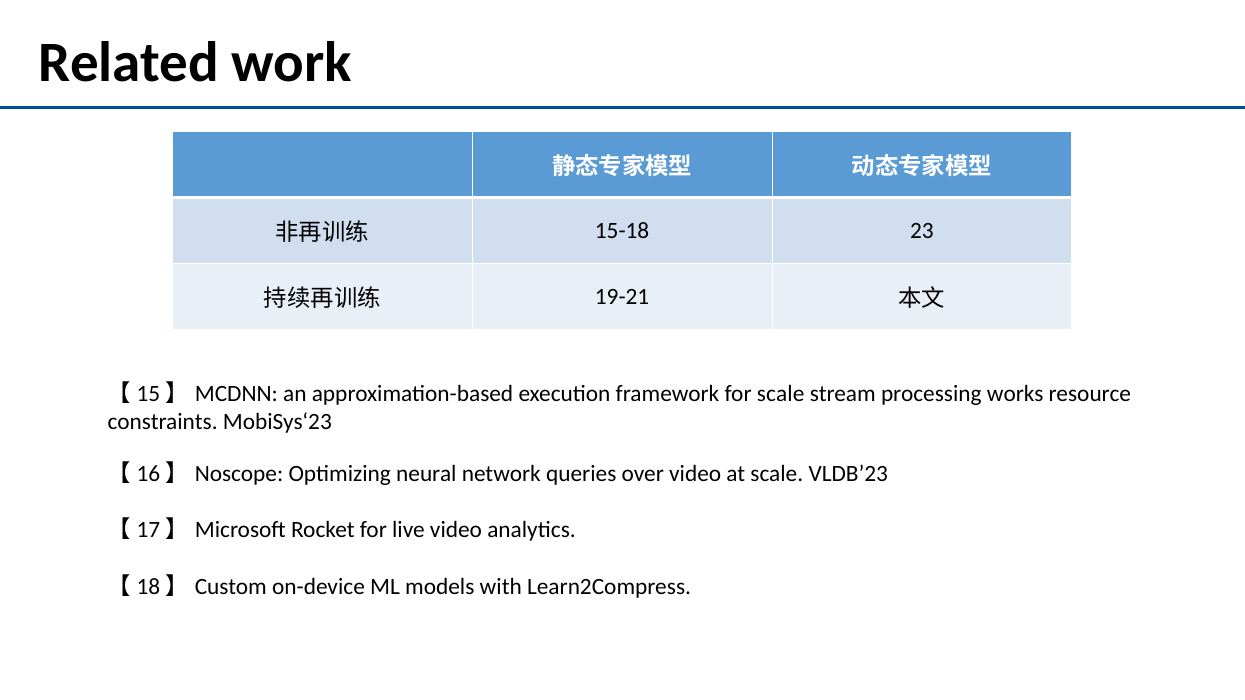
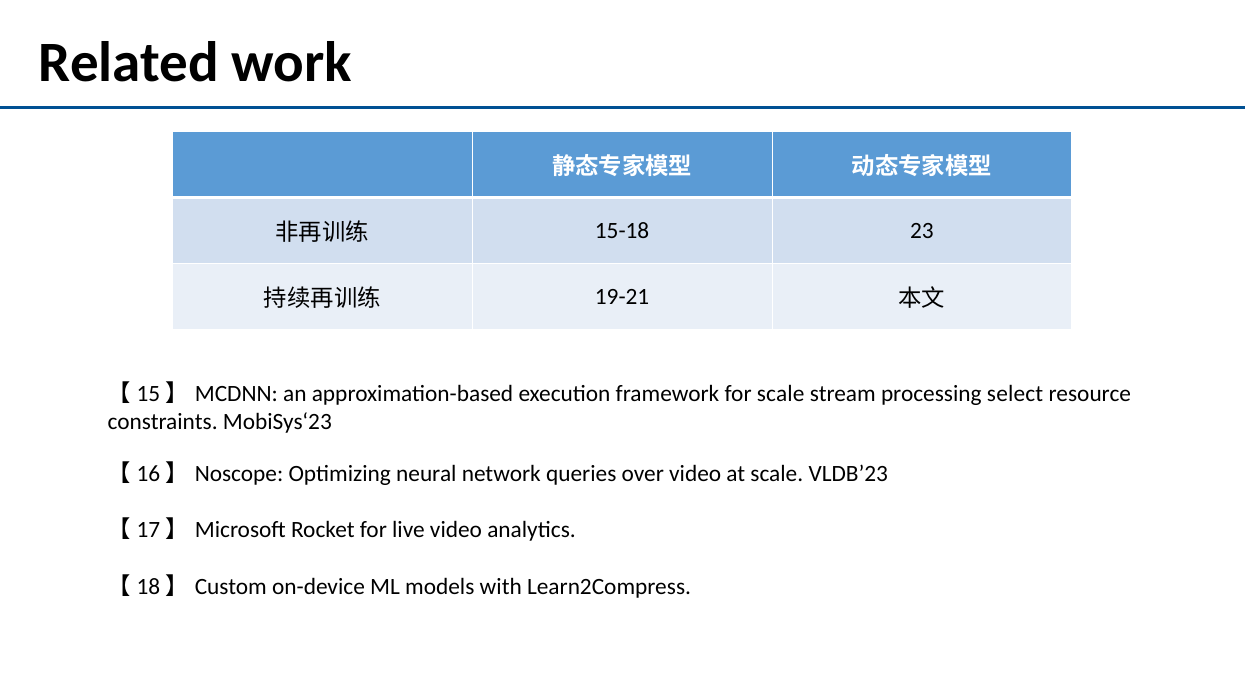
works: works -> select (1015, 394)
